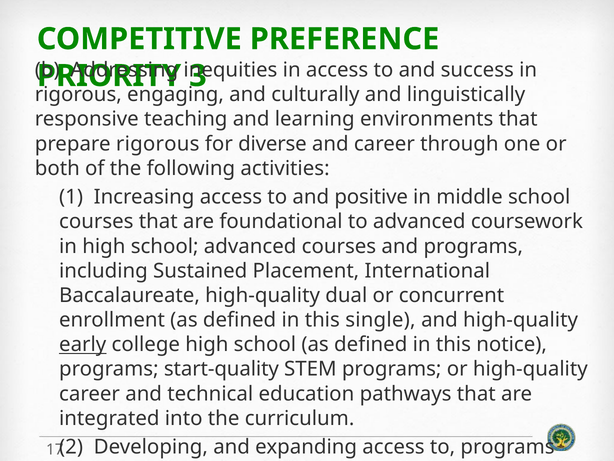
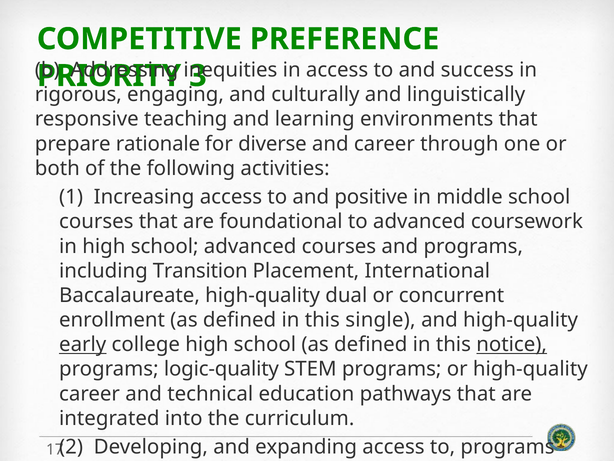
prepare rigorous: rigorous -> rationale (158, 144)
Sustained: Sustained -> Transition (200, 271)
notice underline: none -> present (512, 344)
start-quality: start-quality -> logic-quality (221, 369)
